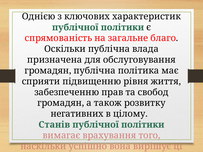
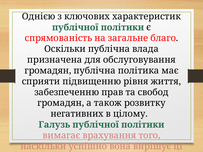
Станів: Станів -> Галузь (54, 125)
